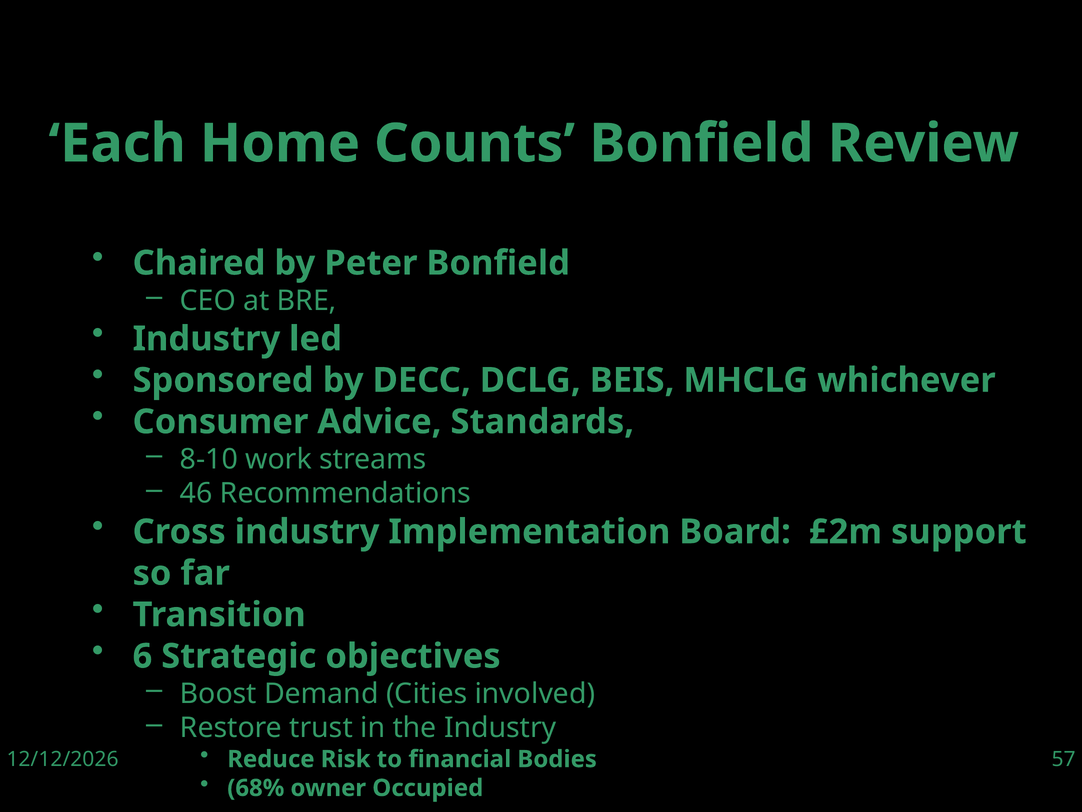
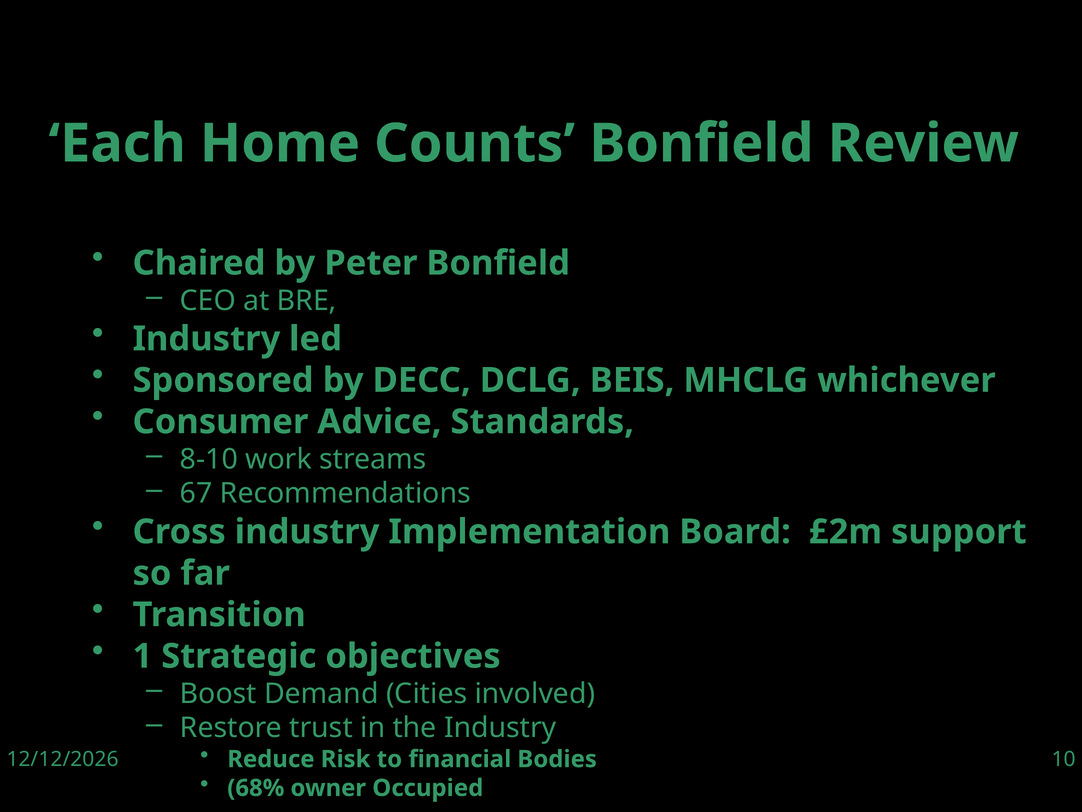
46: 46 -> 67 (196, 493)
6: 6 -> 1 (142, 656)
57: 57 -> 10 (1064, 759)
